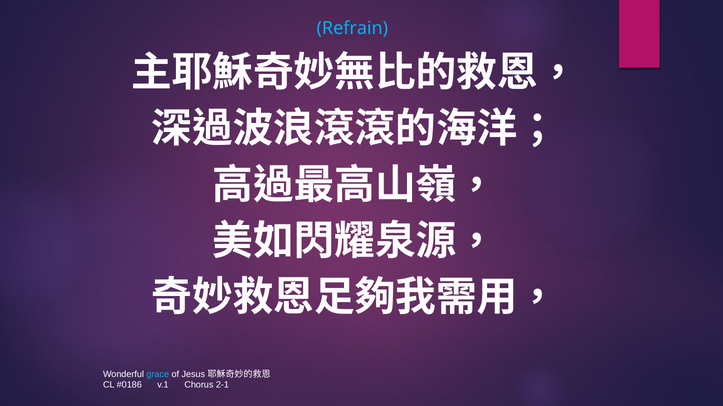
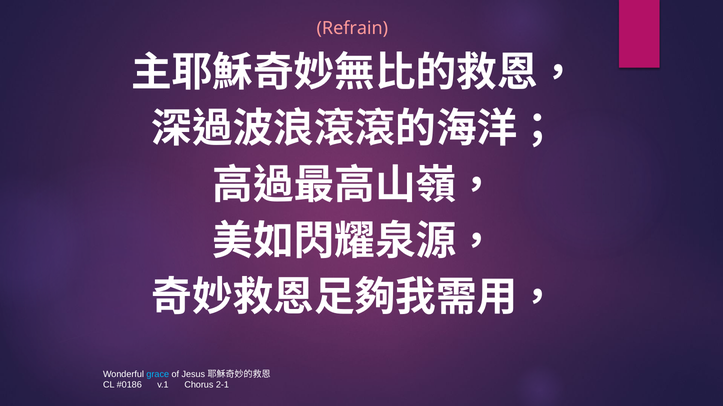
Refrain colour: light blue -> pink (352, 28)
